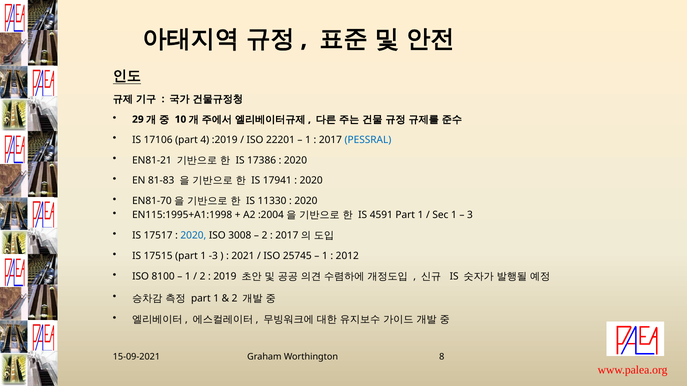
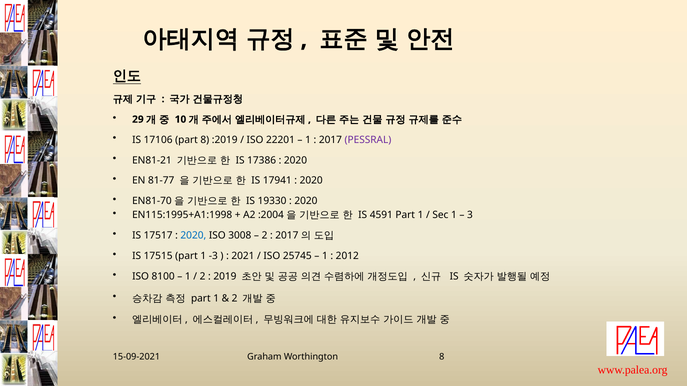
part 4: 4 -> 8 (205, 140)
PESSRAL colour: blue -> purple (368, 140)
81-83: 81-83 -> 81-77 (161, 181)
11330: 11330 -> 19330 (272, 201)
